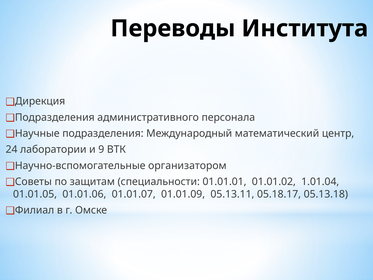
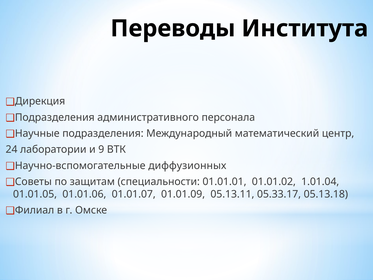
организатором: организатором -> диффузионных (187, 165)
05.18.17: 05.18.17 -> 05.33.17 (279, 194)
